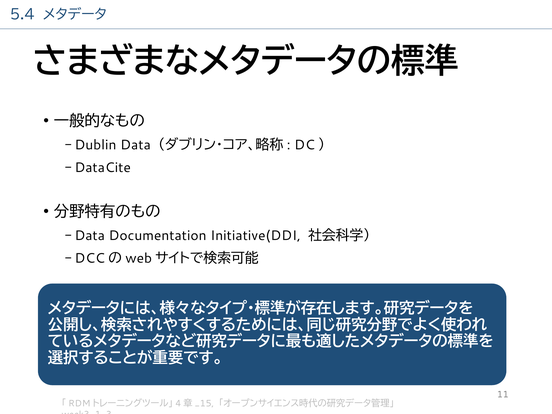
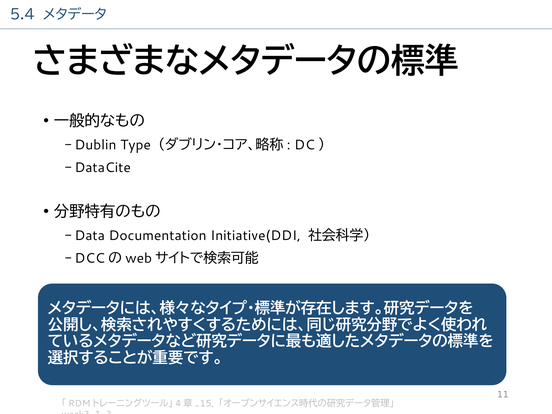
Dublin Data: Data -> Type (136, 145)
